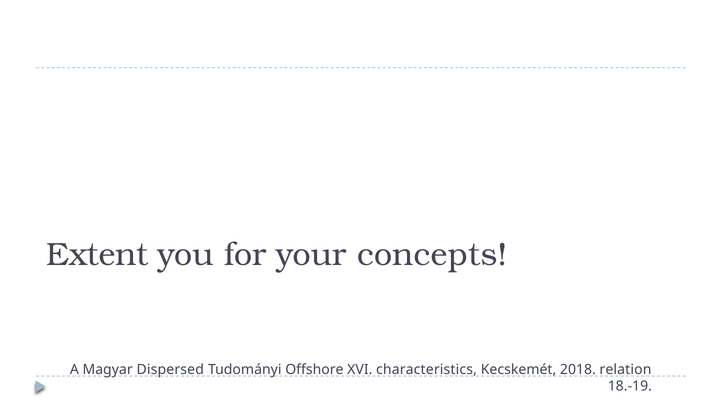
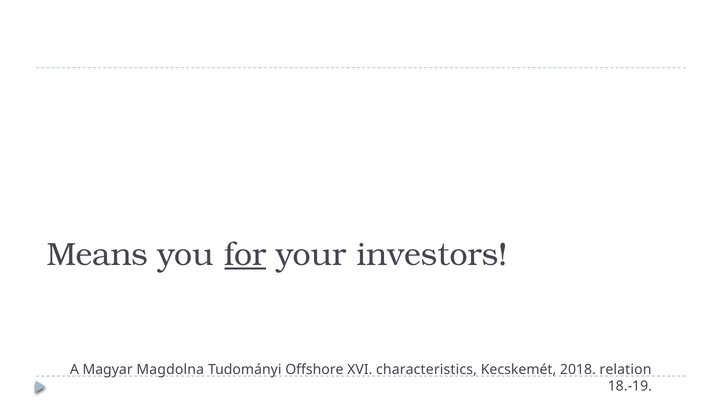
Extent: Extent -> Means (97, 255)
for underline: none -> present (245, 255)
concepts: concepts -> investors (432, 255)
Dispersed: Dispersed -> Magdolna (170, 370)
